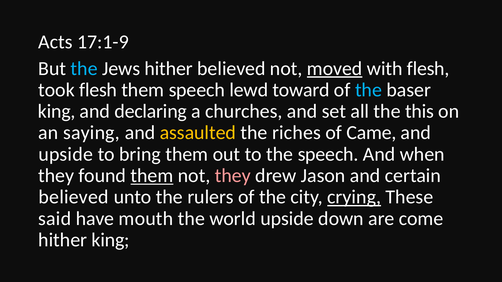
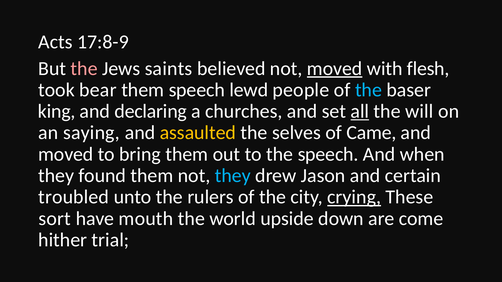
17:1-9: 17:1-9 -> 17:8-9 (103, 42)
the colour: light blue -> pink (84, 69)
Jews hither: hither -> saints (169, 69)
took flesh: flesh -> bear (98, 90)
toward: toward -> people (301, 90)
all underline: none -> present (360, 111)
this: this -> will (419, 111)
riches: riches -> selves (297, 133)
upside: upside -> moved (66, 154)
them underline: present -> none (152, 176)
they colour: pink -> light blue (233, 176)
believed: believed -> troubled (74, 197)
said: said -> sort (55, 219)
hither king: king -> trial (110, 240)
